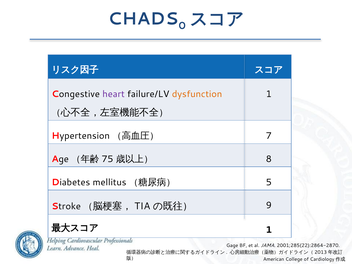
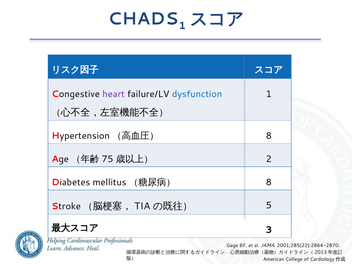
0: 0 -> 1 (182, 26)
dysfunction colour: orange -> blue (197, 94)
7: 7 -> 8 (269, 136)
8: 8 -> 2 (269, 159)
5: 5 -> 8 (269, 182)
9: 9 -> 5 (269, 205)
1: 1 -> 3 (269, 230)
